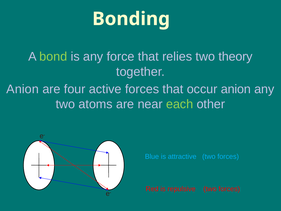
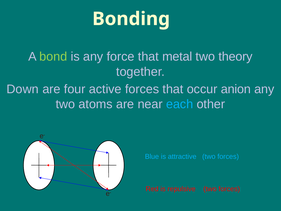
relies: relies -> metal (177, 57)
Anion: Anion -> Down (23, 89)
each colour: light green -> light blue (180, 104)
